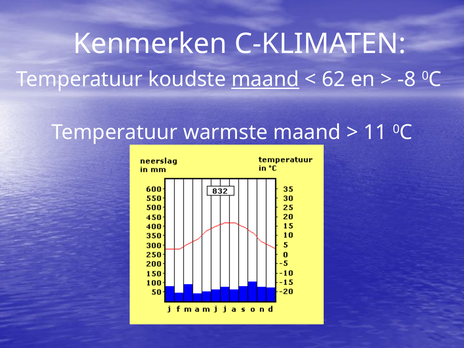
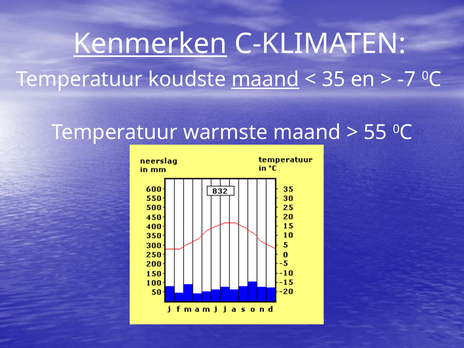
Kenmerken underline: none -> present (150, 44)
62: 62 -> 35 (334, 79)
-8: -8 -> -7 (407, 79)
11: 11 -> 55 (375, 132)
